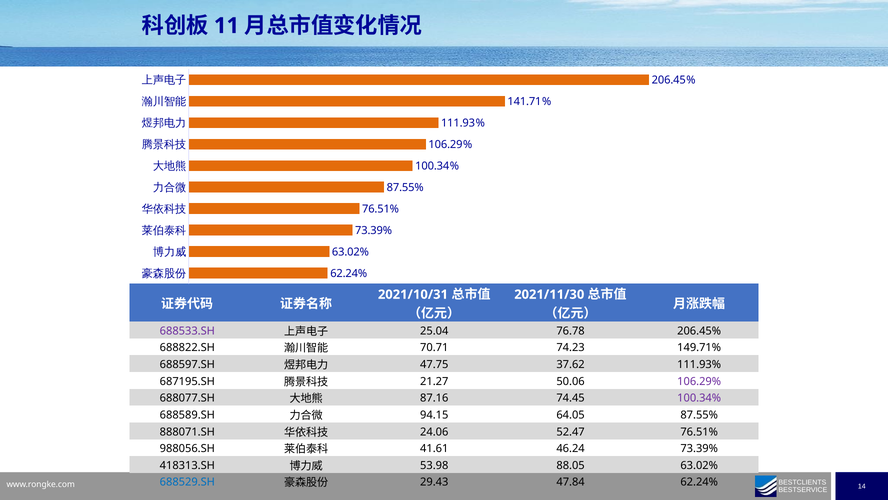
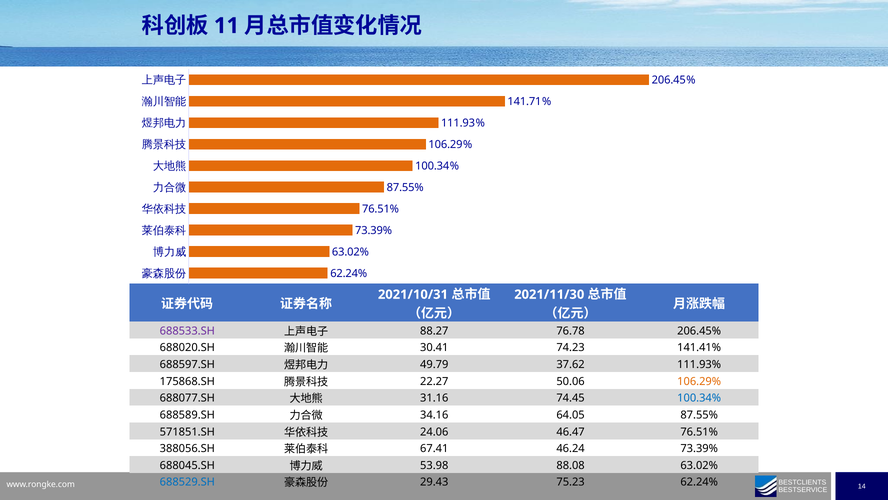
25.04: 25.04 -> 88.27 (434, 331)
688822.SH: 688822.SH -> 688020.SH (187, 347)
70.71: 70.71 -> 30.41 (434, 347)
149.71%: 149.71% -> 141.41% (699, 347)
47.75: 47.75 -> 49.79 (434, 364)
687195.SH: 687195.SH -> 175868.SH (187, 381)
21.27: 21.27 -> 22.27 (434, 381)
106.29% colour: purple -> orange (699, 381)
87.16: 87.16 -> 31.16 (434, 398)
100.34% colour: purple -> blue (699, 398)
94.15: 94.15 -> 34.16 (434, 415)
888071.SH: 888071.SH -> 571851.SH (187, 431)
52.47: 52.47 -> 46.47 (571, 431)
988056.SH: 988056.SH -> 388056.SH (187, 448)
41.61: 41.61 -> 67.41 (434, 448)
418313.SH: 418313.SH -> 688045.SH (187, 465)
88.05: 88.05 -> 88.08 (571, 465)
47.84: 47.84 -> 75.23 (571, 482)
